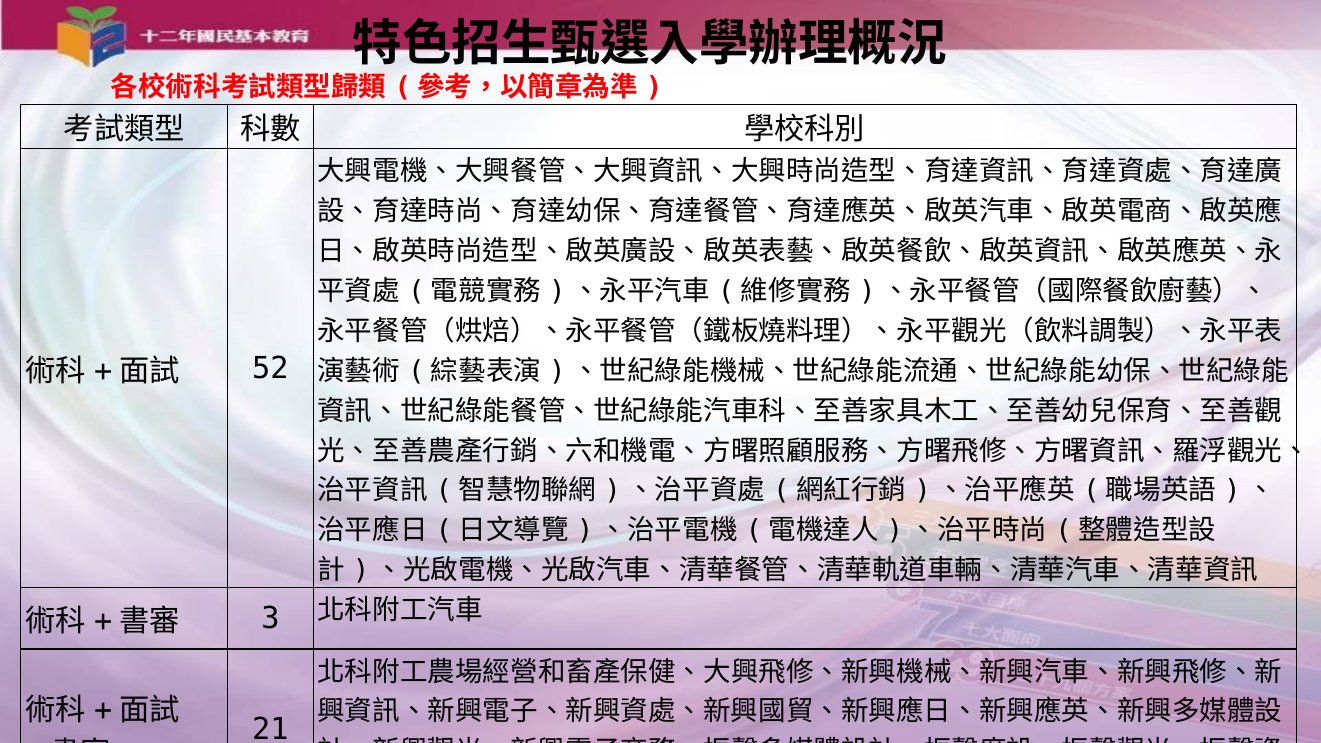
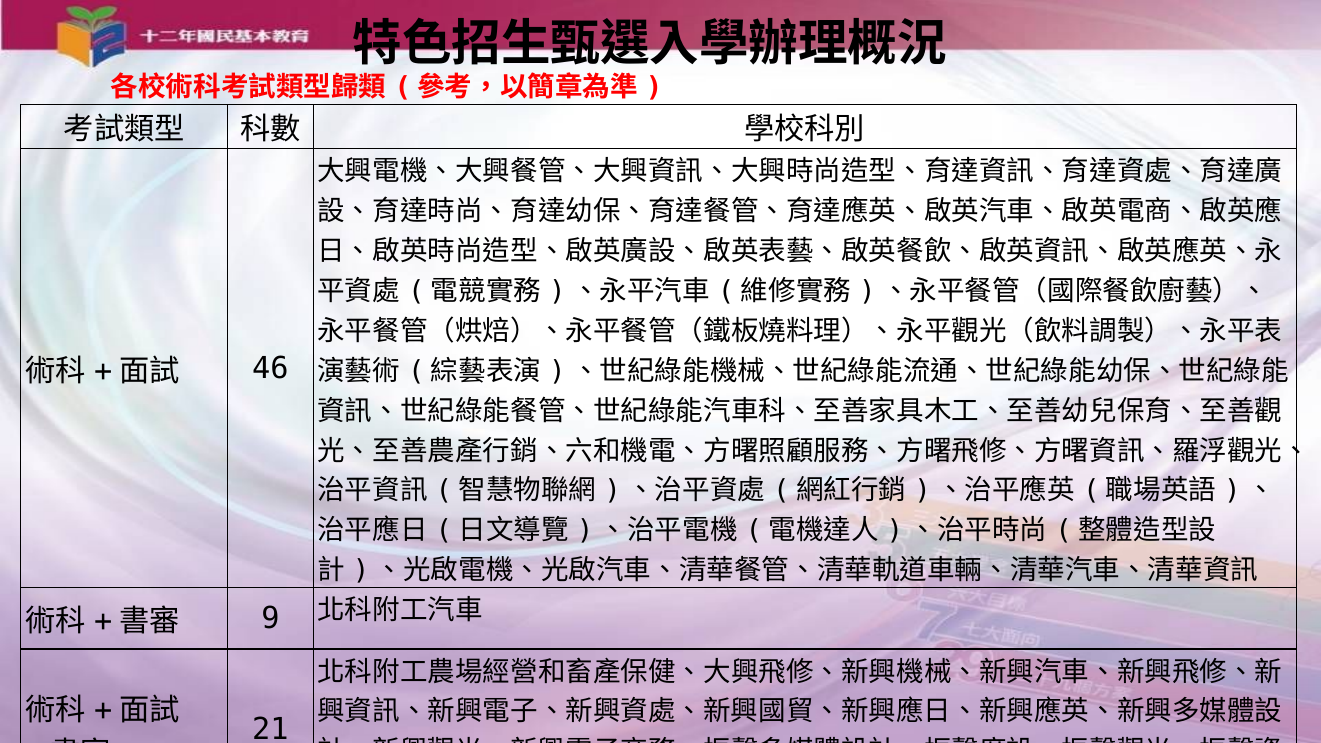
52: 52 -> 46 (270, 369)
3: 3 -> 9 (270, 619)
